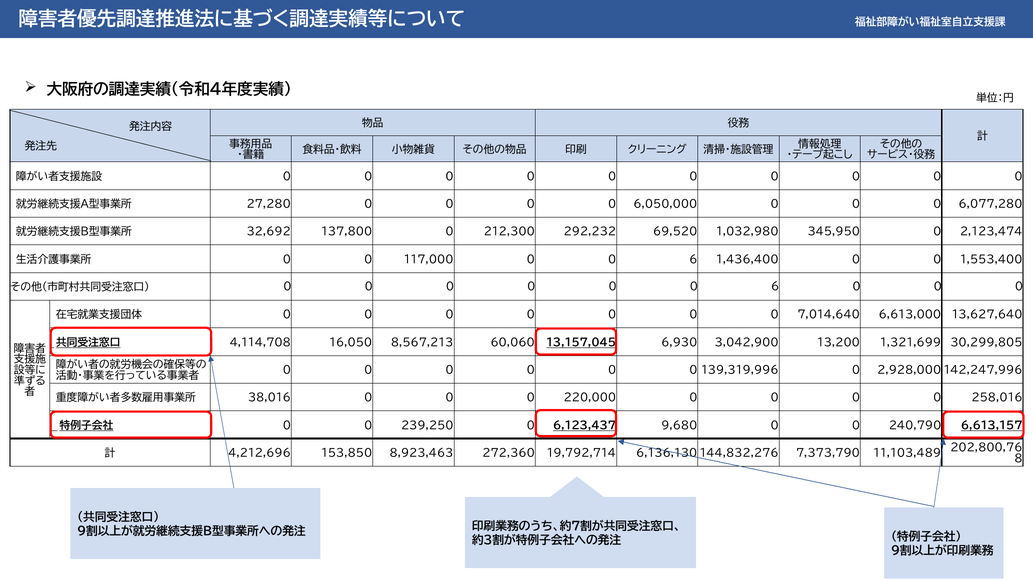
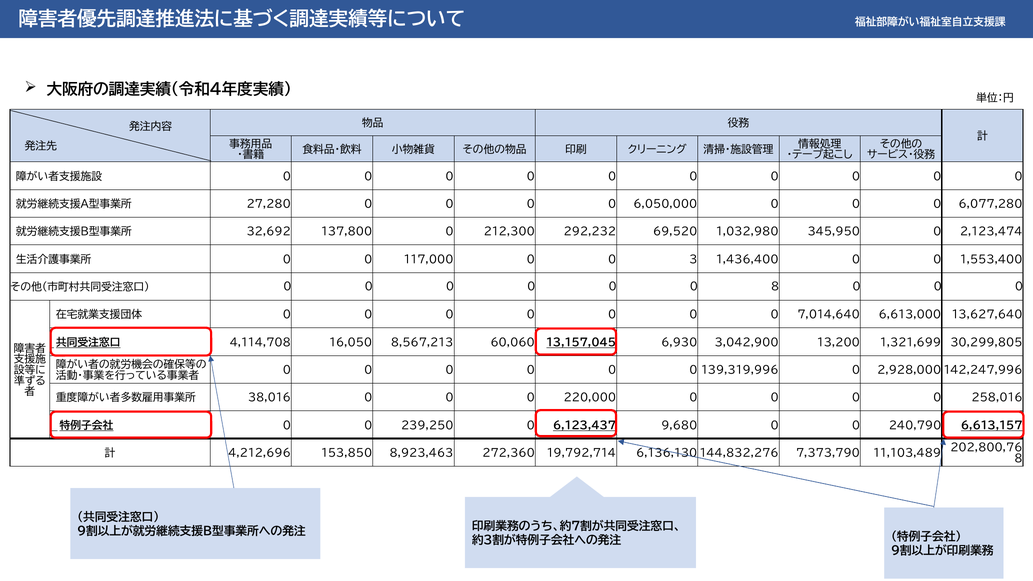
117,000 0 0 6: 6 -> 3 (693, 260)
0 0 0 6: 6 -> 8 (775, 287)
